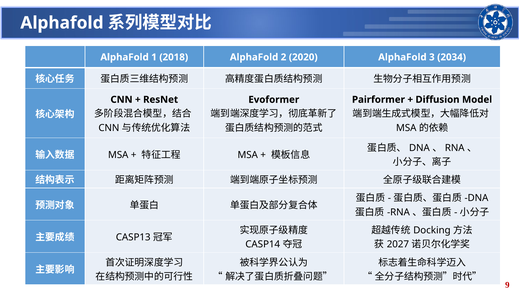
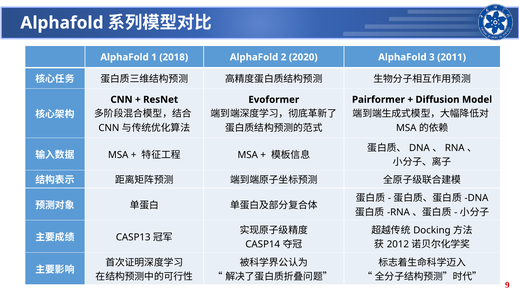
2034: 2034 -> 2011 (452, 57)
2027: 2027 -> 2012 (398, 244)
